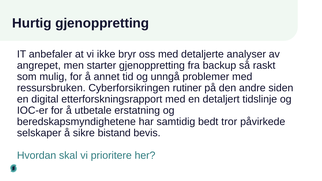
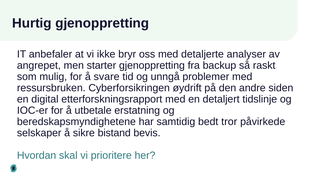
annet: annet -> svare (107, 77)
rutiner: rutiner -> øydrift (187, 88)
